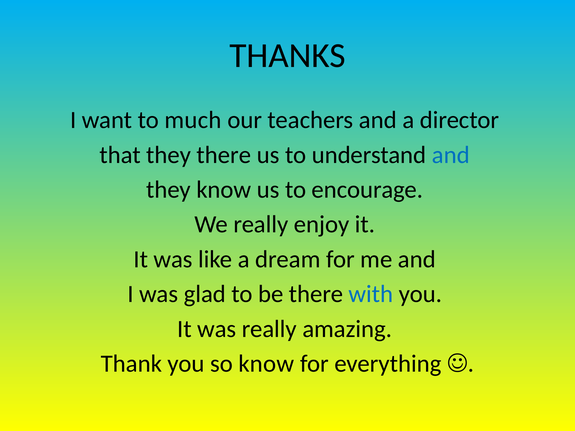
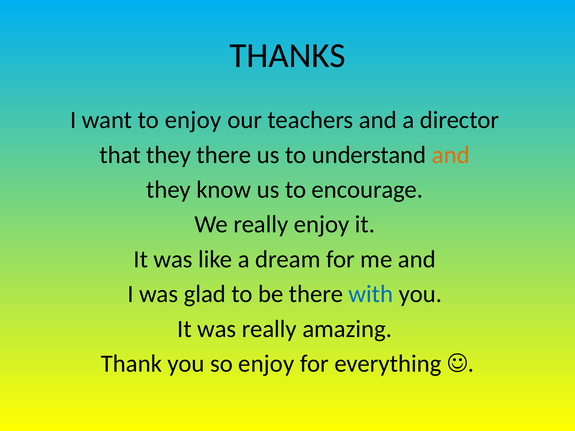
to much: much -> enjoy (193, 120)
and colour: blue -> orange (451, 155)
so know: know -> enjoy (266, 364)
